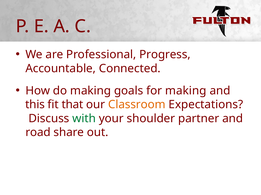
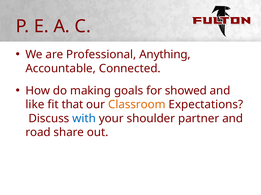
Progress: Progress -> Anything (165, 55)
for making: making -> showed (186, 91)
this: this -> like (35, 105)
with colour: green -> blue (84, 119)
